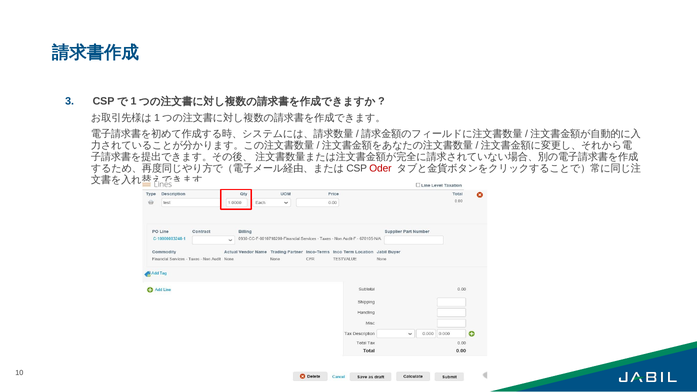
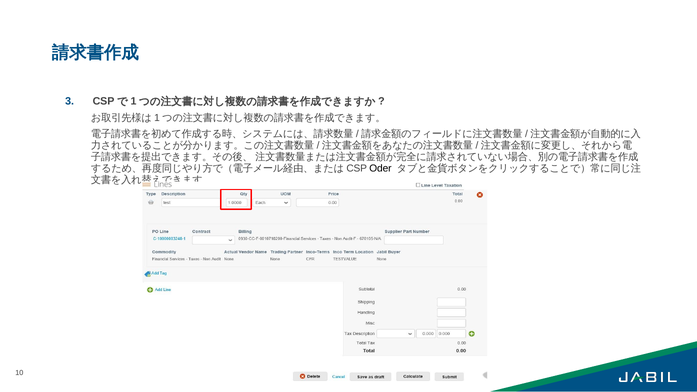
Oder colour: red -> black (380, 169)
